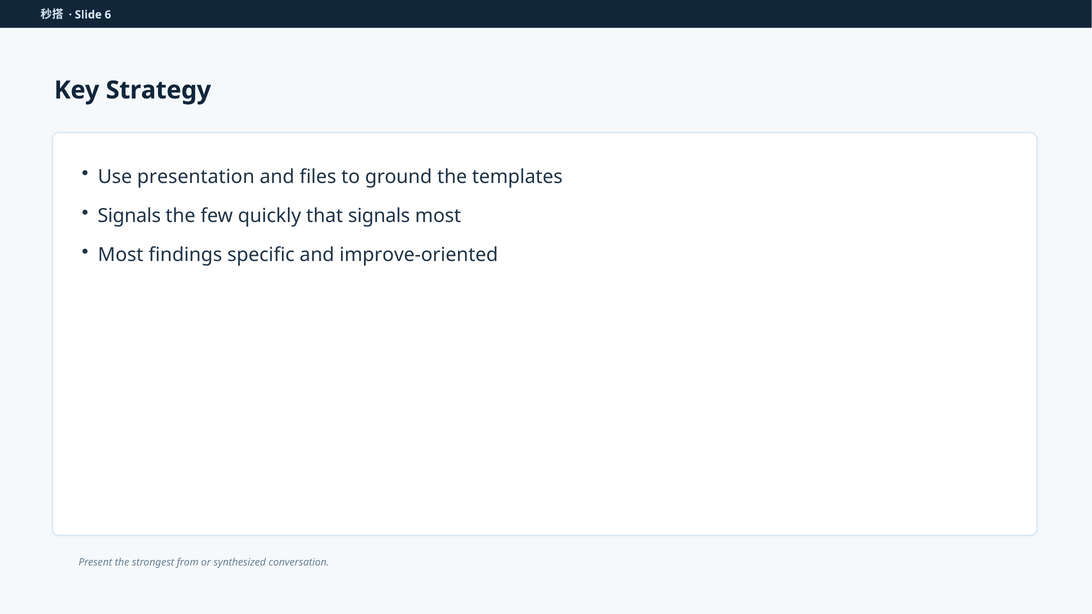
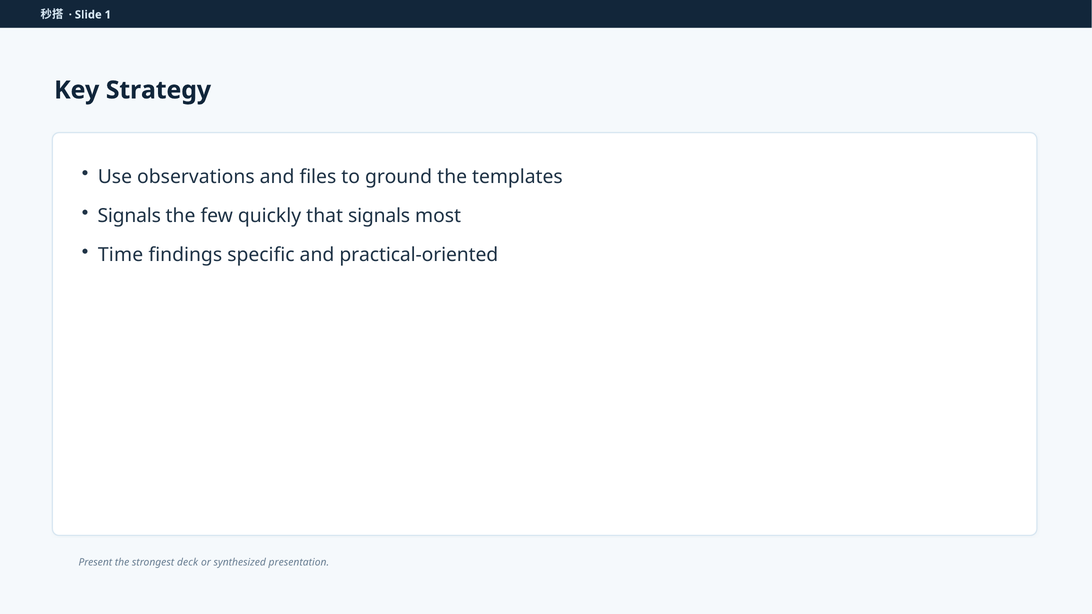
6: 6 -> 1 (108, 15)
presentation: presentation -> observations (196, 177)
Most: Most -> Time (121, 255)
improve-oriented: improve-oriented -> practical-oriented (419, 255)
from: from -> deck (188, 563)
conversation: conversation -> presentation (299, 563)
